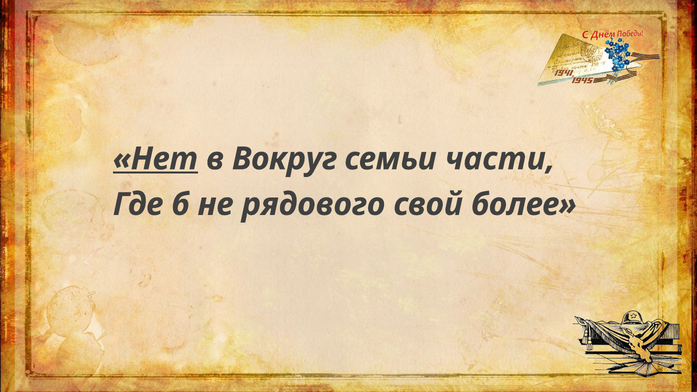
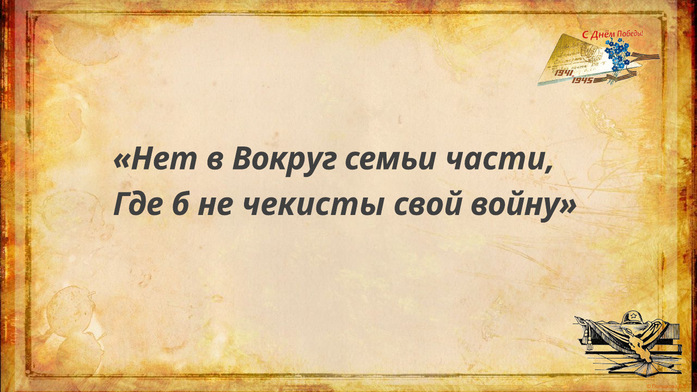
Нет underline: present -> none (155, 159)
рядового: рядового -> чекисты (313, 204)
более: более -> войну (524, 204)
